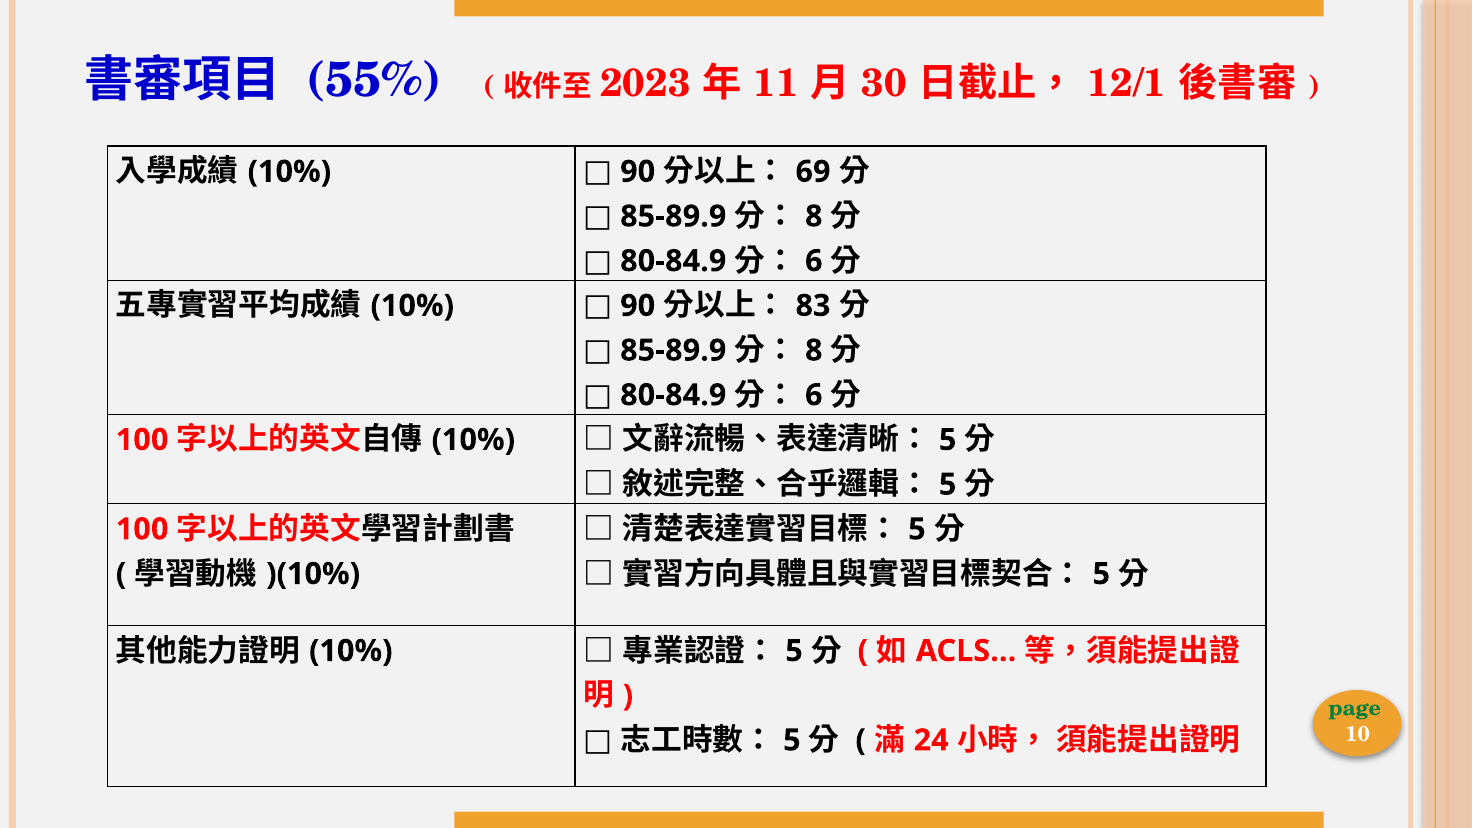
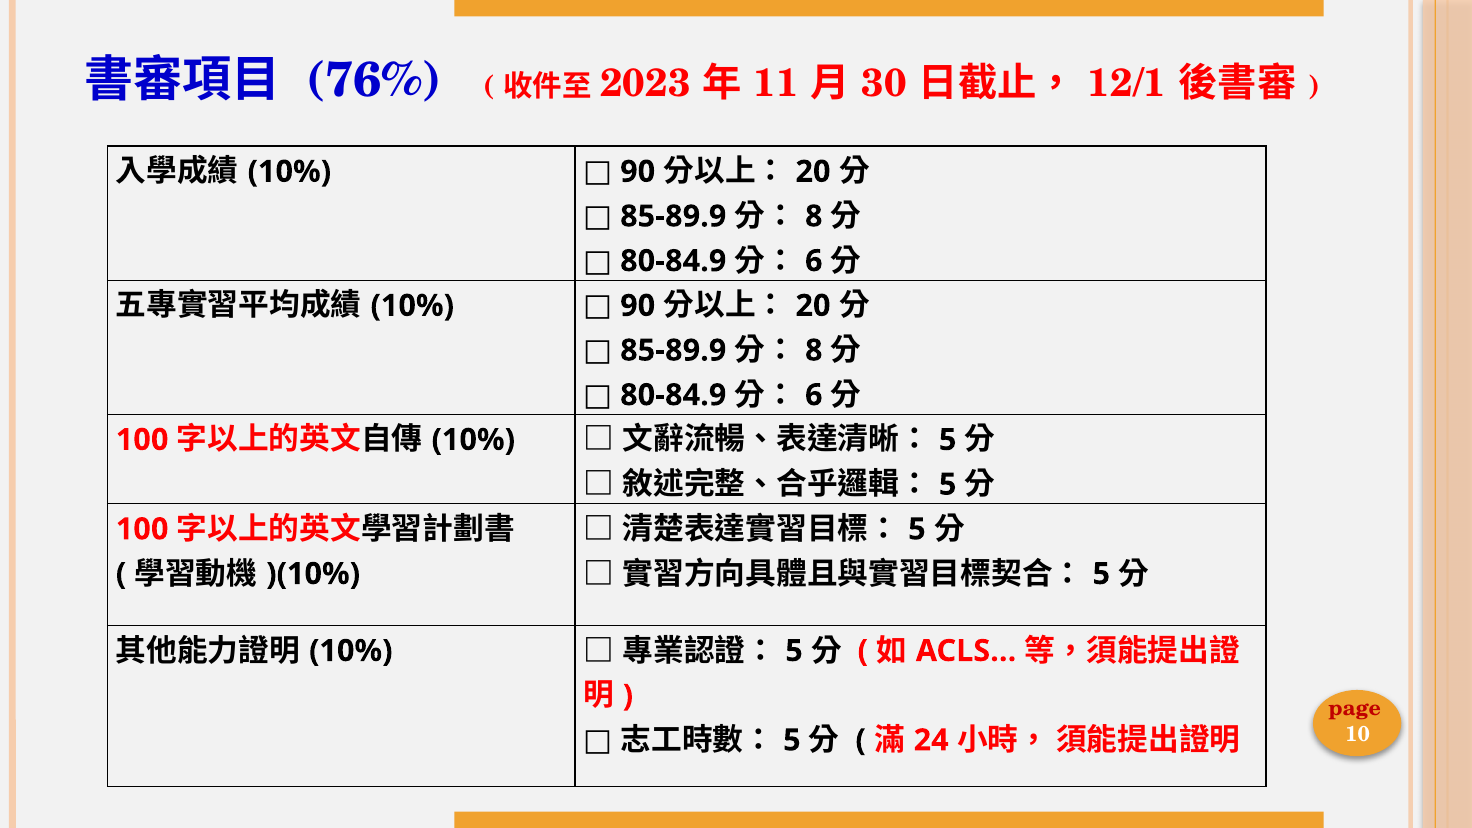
55%: 55% -> 76% (374, 80)
69: 69 -> 20 (813, 172)
83: 83 -> 20 (813, 306)
page colour: green -> red (1355, 709)
